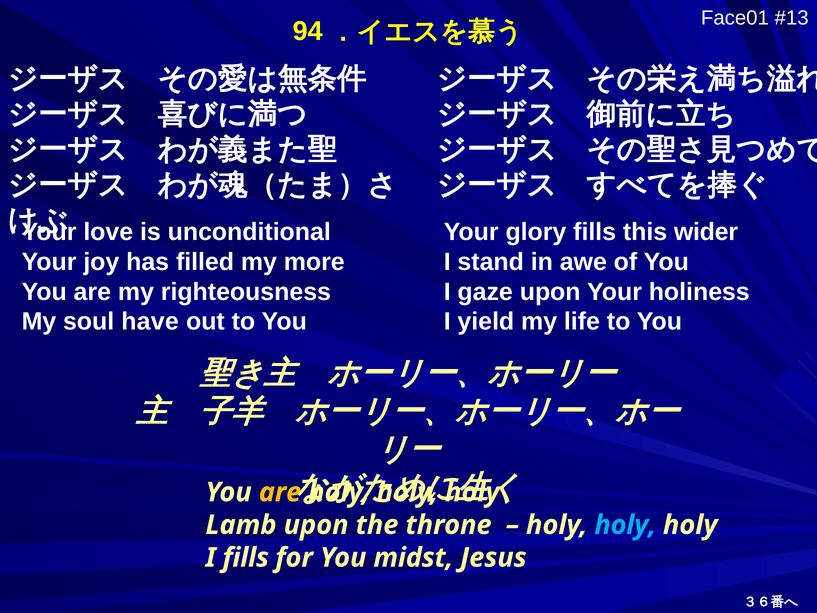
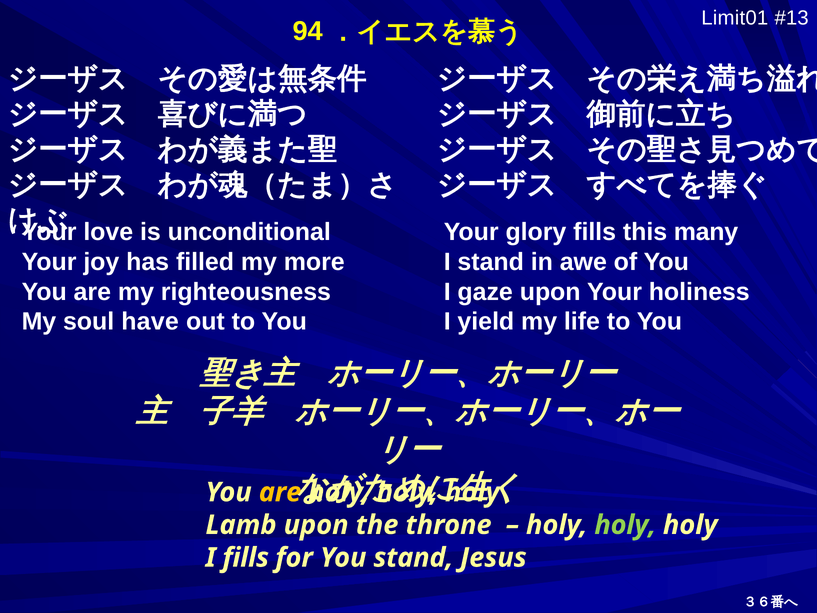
Face01: Face01 -> Limit01 (735, 18)
wider: wider -> many (706, 232)
holy colour: light blue -> light green (625, 525)
You midst: midst -> stand (413, 557)
